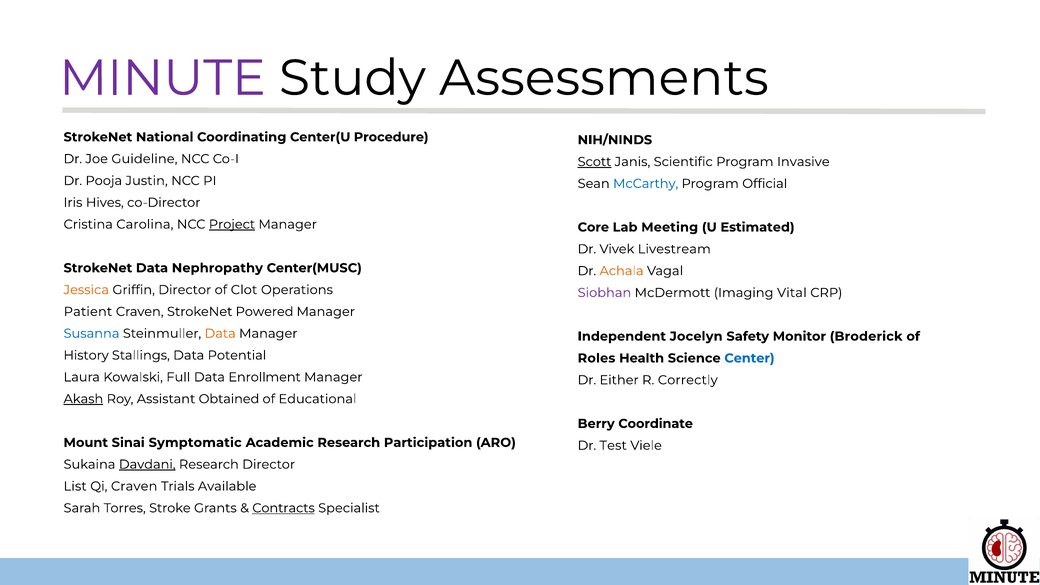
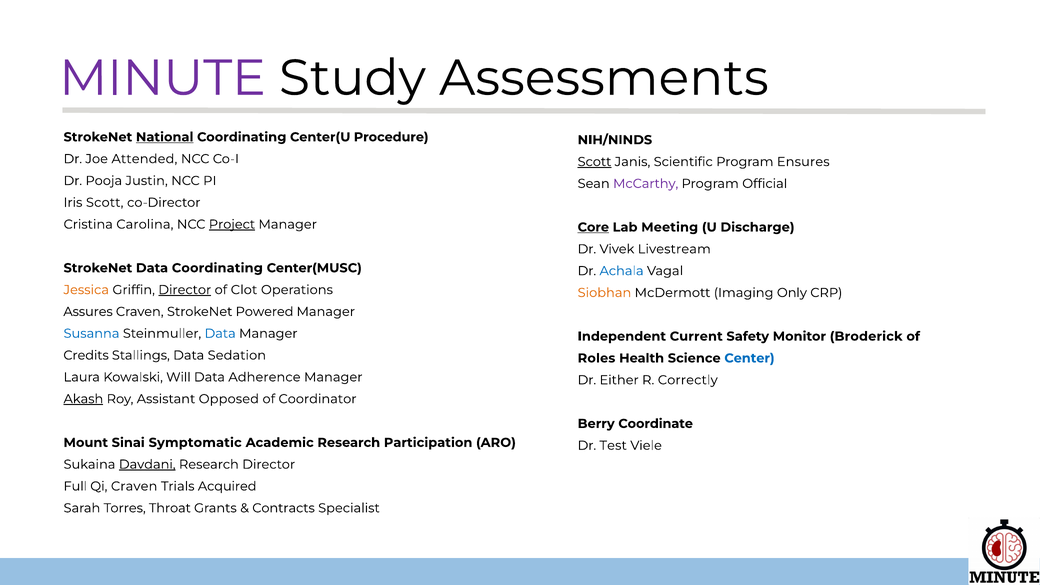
National underline: none -> present (165, 137)
Guideline: Guideline -> Attended (144, 159)
Invasive: Invasive -> Ensures (803, 162)
McCarthy colour: blue -> purple (646, 184)
Iris Hives: Hives -> Scott (105, 203)
Core underline: none -> present (593, 227)
Estimated: Estimated -> Discharge (757, 227)
Data Nephropathy: Nephropathy -> Coordinating (217, 268)
Achala colour: orange -> blue (622, 271)
Director underline: none -> present (185, 290)
Siobhan colour: purple -> orange (604, 293)
Vital: Vital -> Only (792, 293)
Patient: Patient -> Assures (88, 312)
Data colour: orange -> blue (220, 333)
Jocelyn: Jocelyn -> Current (696, 336)
History: History -> Credits (86, 355)
Potential: Potential -> Sedation (237, 355)
Full: Full -> Will (178, 377)
Enrollment: Enrollment -> Adherence (264, 377)
Obtained: Obtained -> Opposed (229, 399)
Educational: Educational -> Coordinator (317, 399)
List: List -> Full (75, 486)
Available: Available -> Acquired (227, 486)
Stroke: Stroke -> Throat (170, 508)
Contracts underline: present -> none (284, 508)
